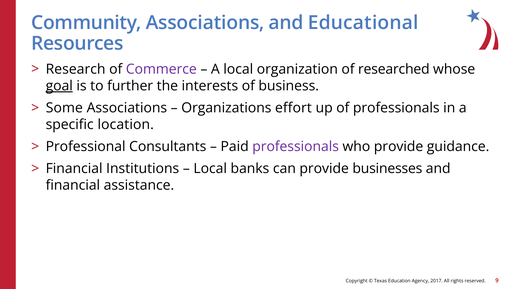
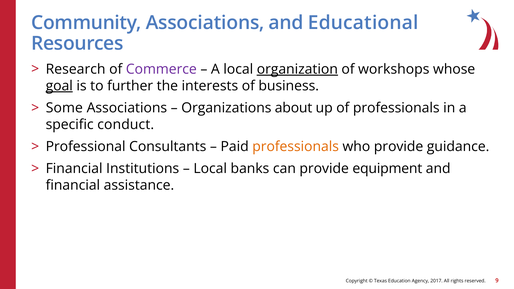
organization underline: none -> present (297, 69)
researched: researched -> workshops (394, 69)
effort: effort -> about (294, 108)
location: location -> conduct (126, 125)
professionals colour: purple -> orange (296, 147)
businesses: businesses -> equipment (387, 169)
